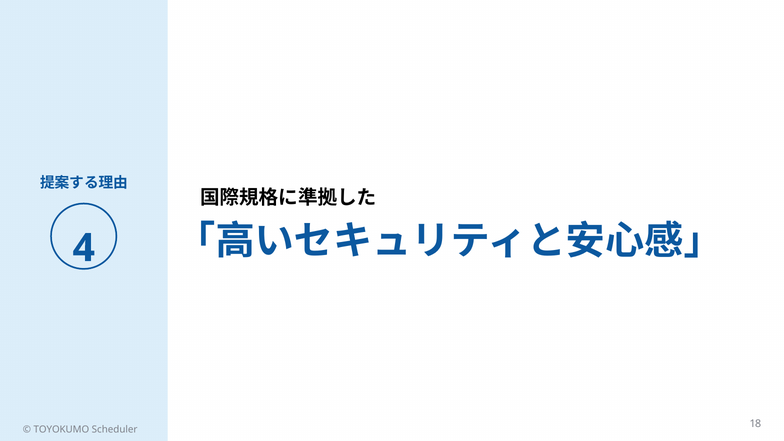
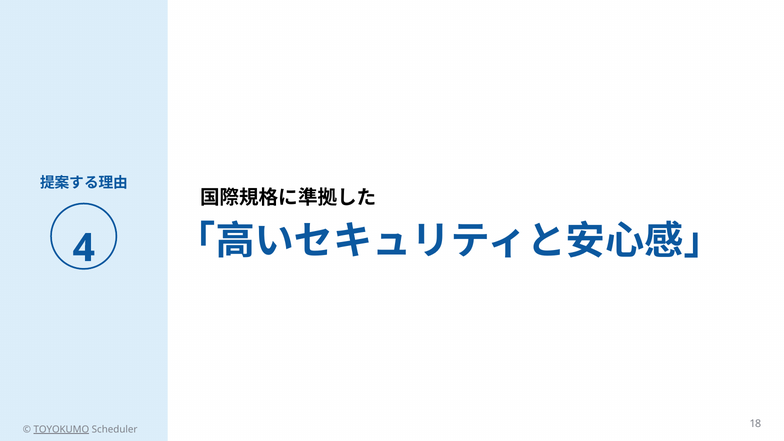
TOYOKUMO underline: none -> present (61, 429)
